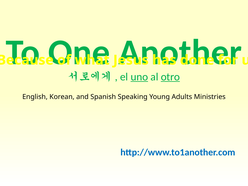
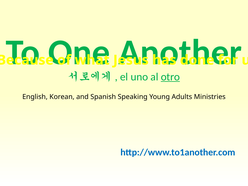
uno underline: present -> none (139, 77)
